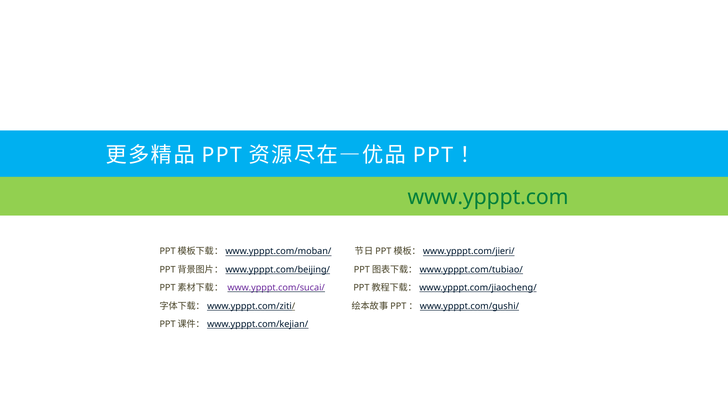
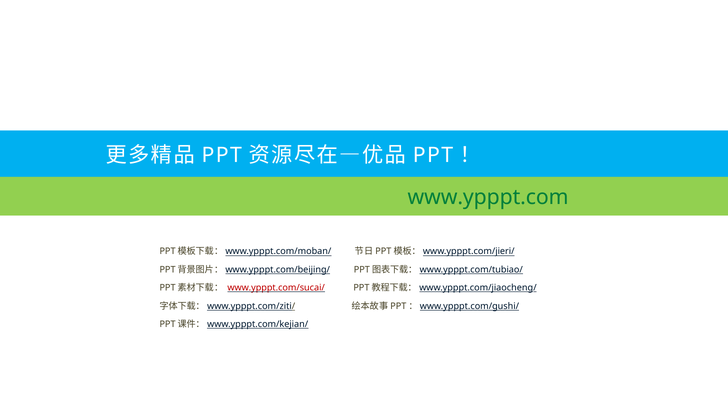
www.ypppt.com/sucai/ colour: purple -> red (276, 287)
